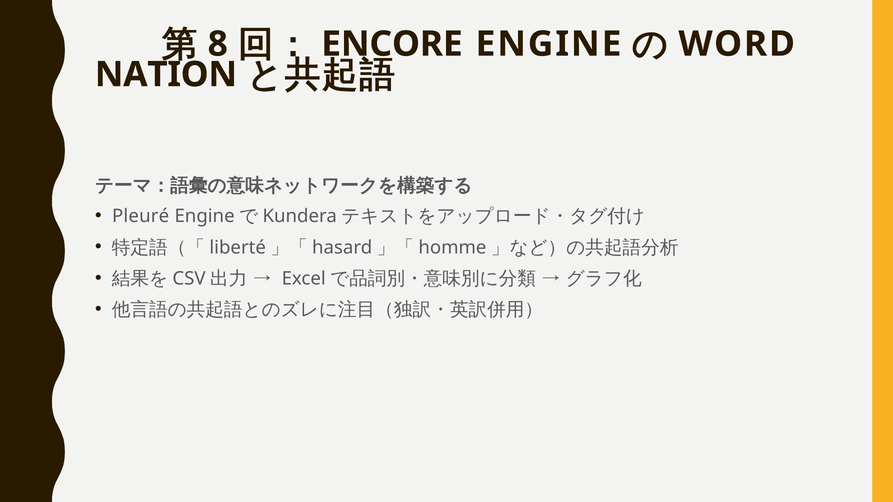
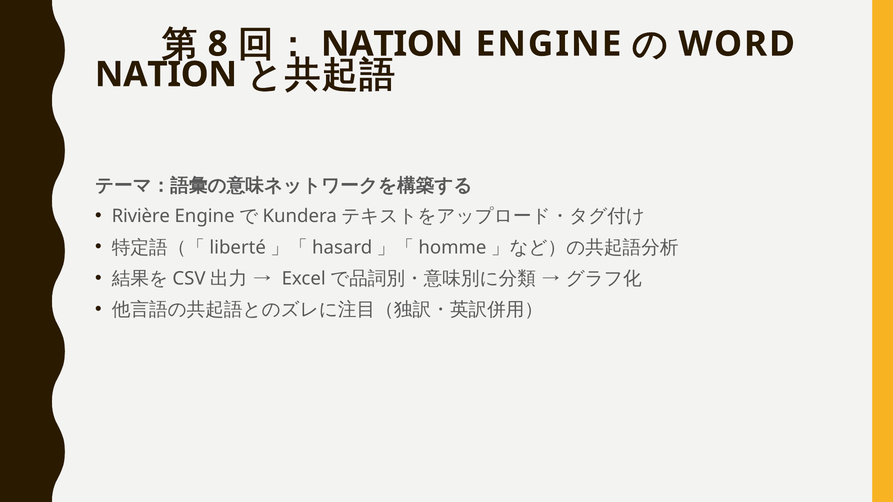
ENCORE: ENCORE -> NATION (392, 44)
Pleuré: Pleuré -> Rivière (141, 216)
